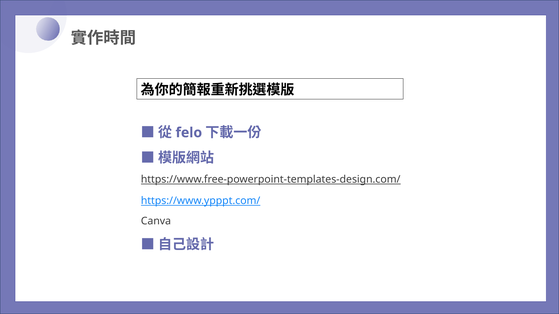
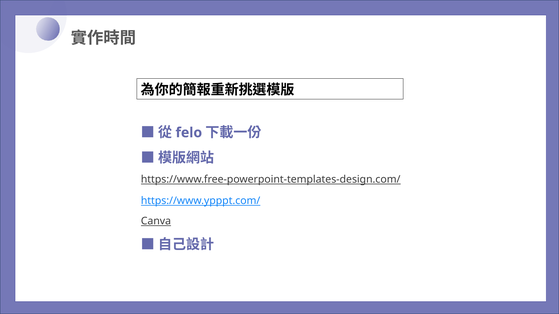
Canva underline: none -> present (156, 221)
